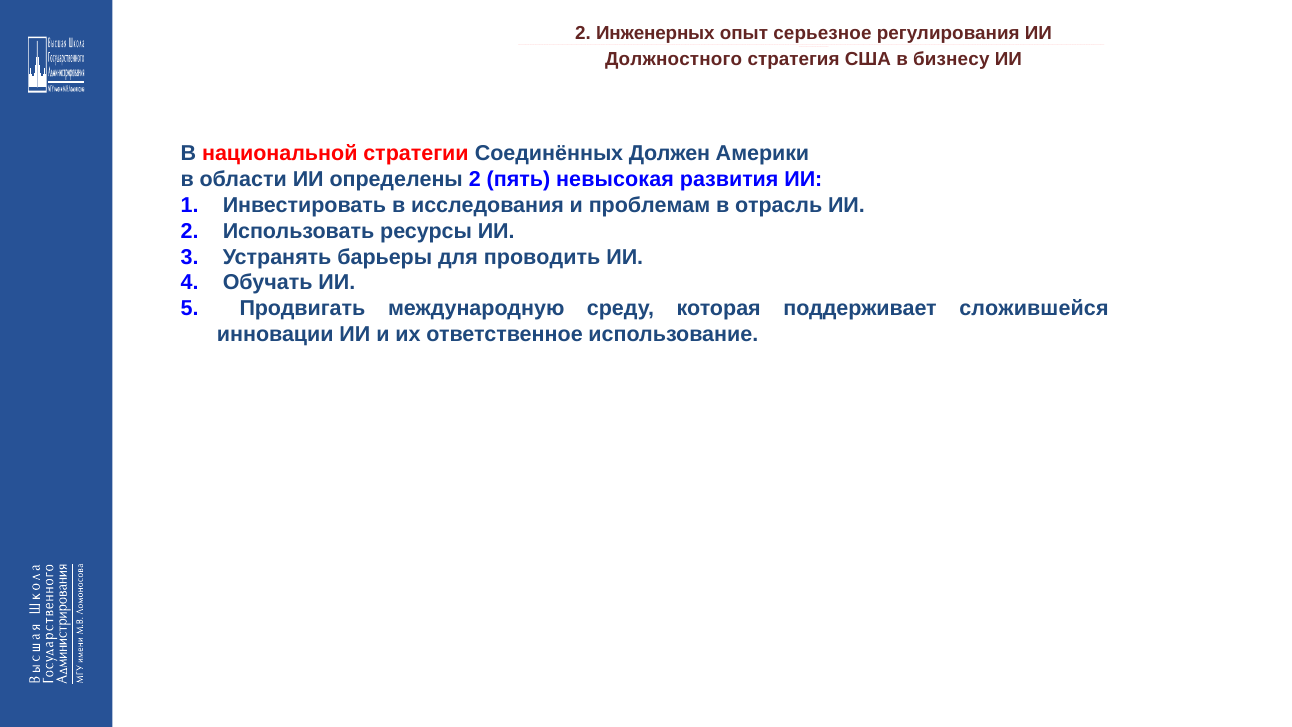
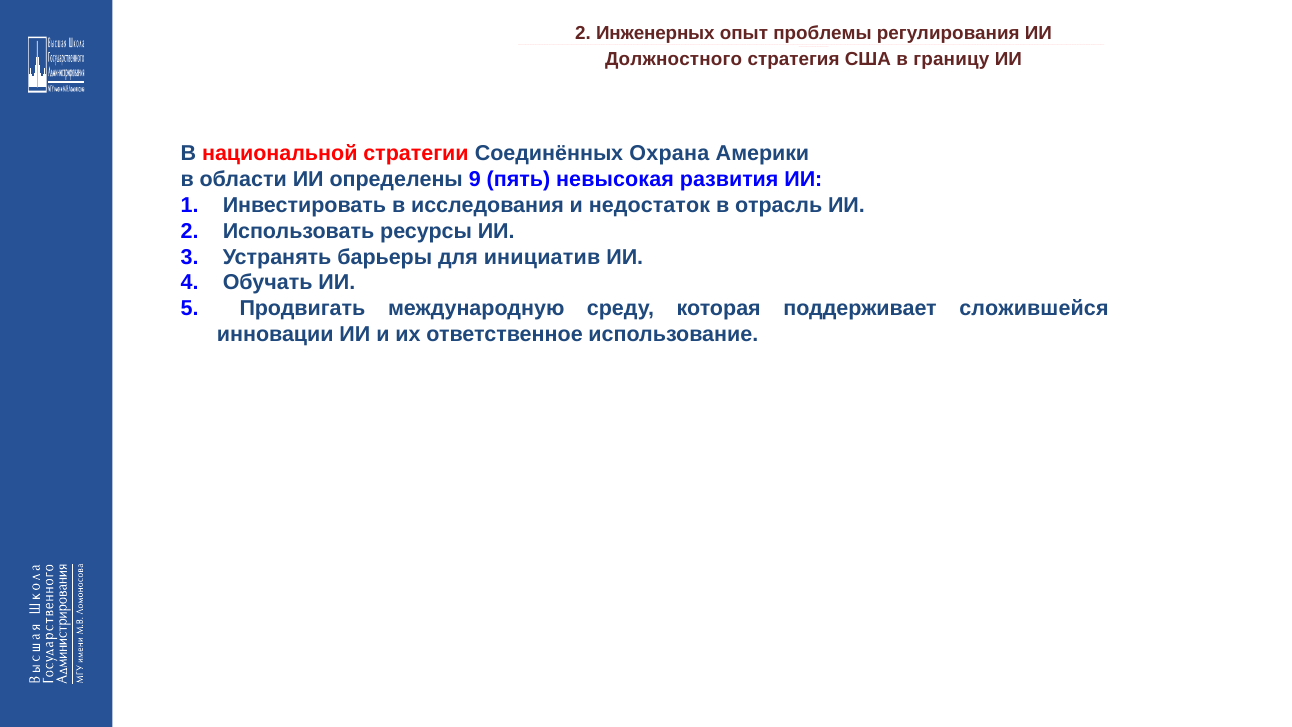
серьезное: серьезное -> проблемы (823, 34)
бизнесу: бизнесу -> границу (951, 59)
Должен: Должен -> Охрана (669, 154)
определены 2: 2 -> 9 (475, 179)
проблемам: проблемам -> недостаток (649, 205)
проводить: проводить -> инициатив (542, 257)
